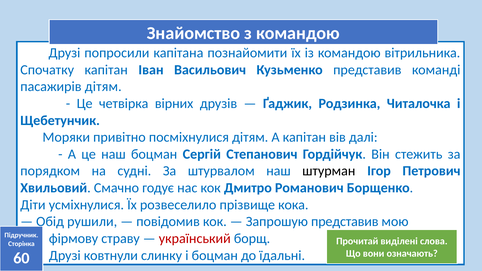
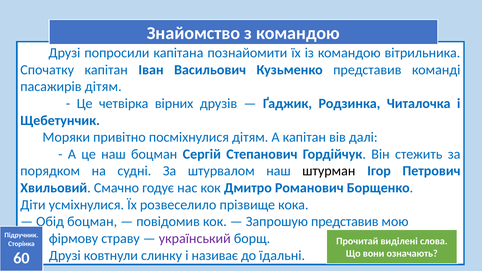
Обід рушили: рушили -> боцман (92, 222)
український colour: red -> purple (195, 239)
і боцман: боцман -> називає (215, 255)
